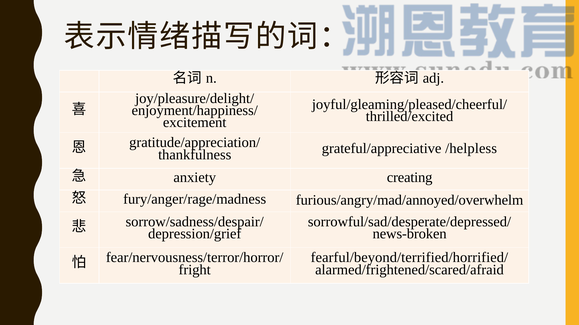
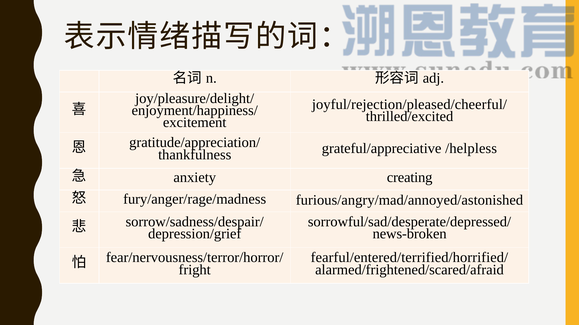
joyful/gleaming/pleased/cheerful/: joyful/gleaming/pleased/cheerful/ -> joyful/rejection/pleased/cheerful/ (409, 105)
furious/angry/mad/annoyed/overwhelm: furious/angry/mad/annoyed/overwhelm -> furious/angry/mad/annoyed/astonished (410, 200)
fearful/beyond/terrified/horrified/: fearful/beyond/terrified/horrified/ -> fearful/entered/terrified/horrified/ (409, 258)
